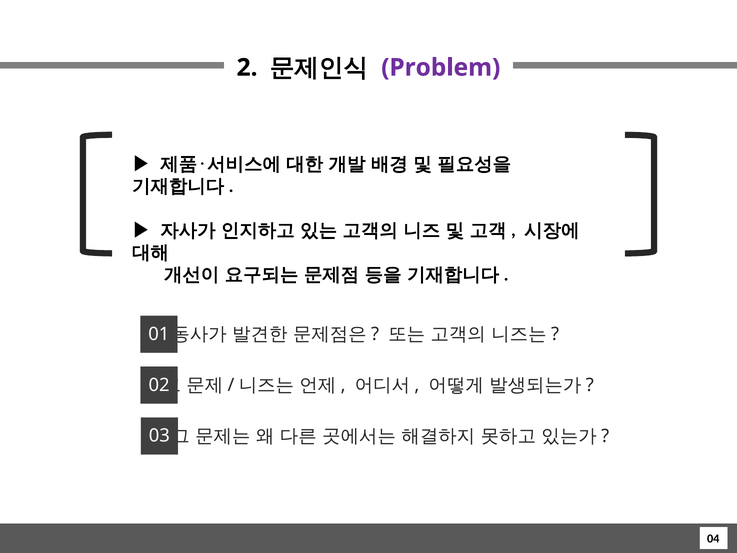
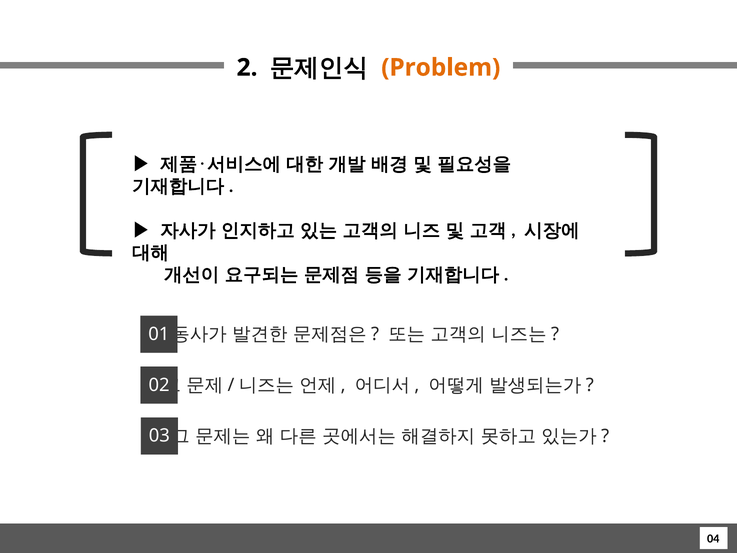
Problem colour: purple -> orange (441, 68)
